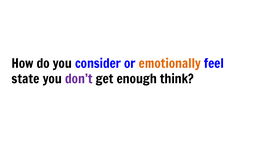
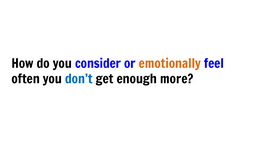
state: state -> often (26, 80)
don’t colour: purple -> blue (79, 80)
think: think -> more (177, 80)
